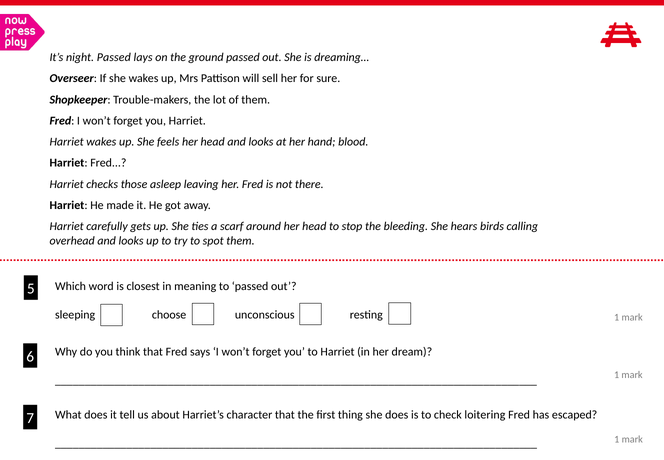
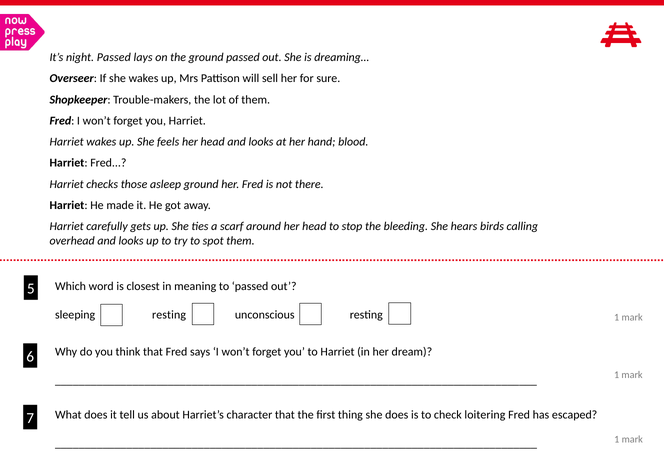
asleep leaving: leaving -> ground (201, 184)
sleeping choose: choose -> resting (169, 315)
